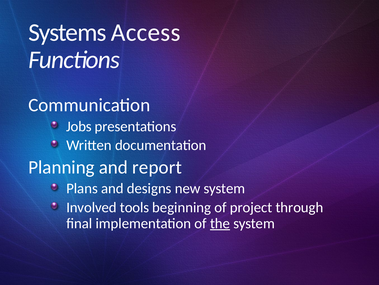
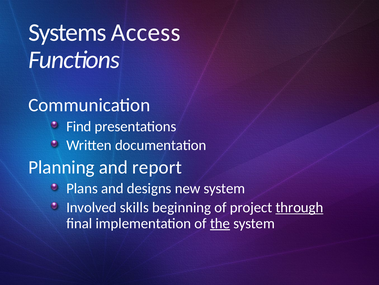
Jobs: Jobs -> Find (79, 126)
tools: tools -> skills (134, 207)
through underline: none -> present (299, 207)
